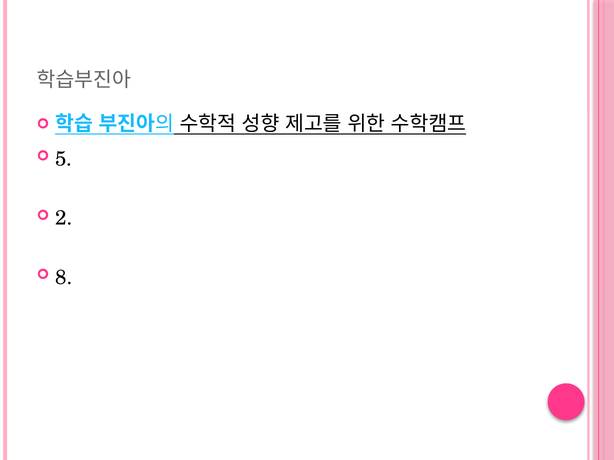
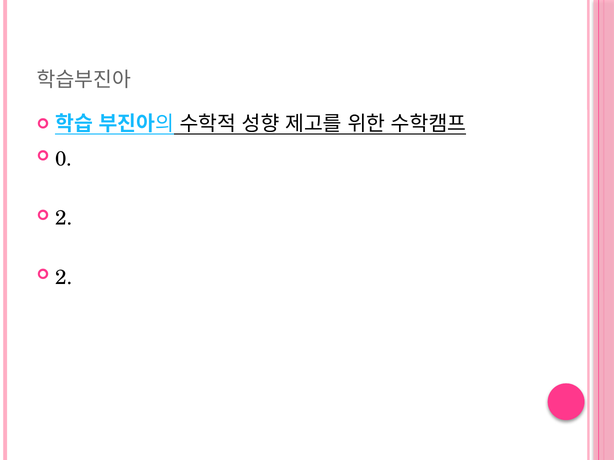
5: 5 -> 0 (64, 159)
8: 8 -> 2 (64, 278)
